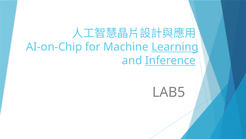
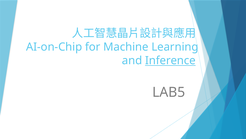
Learning underline: present -> none (175, 47)
